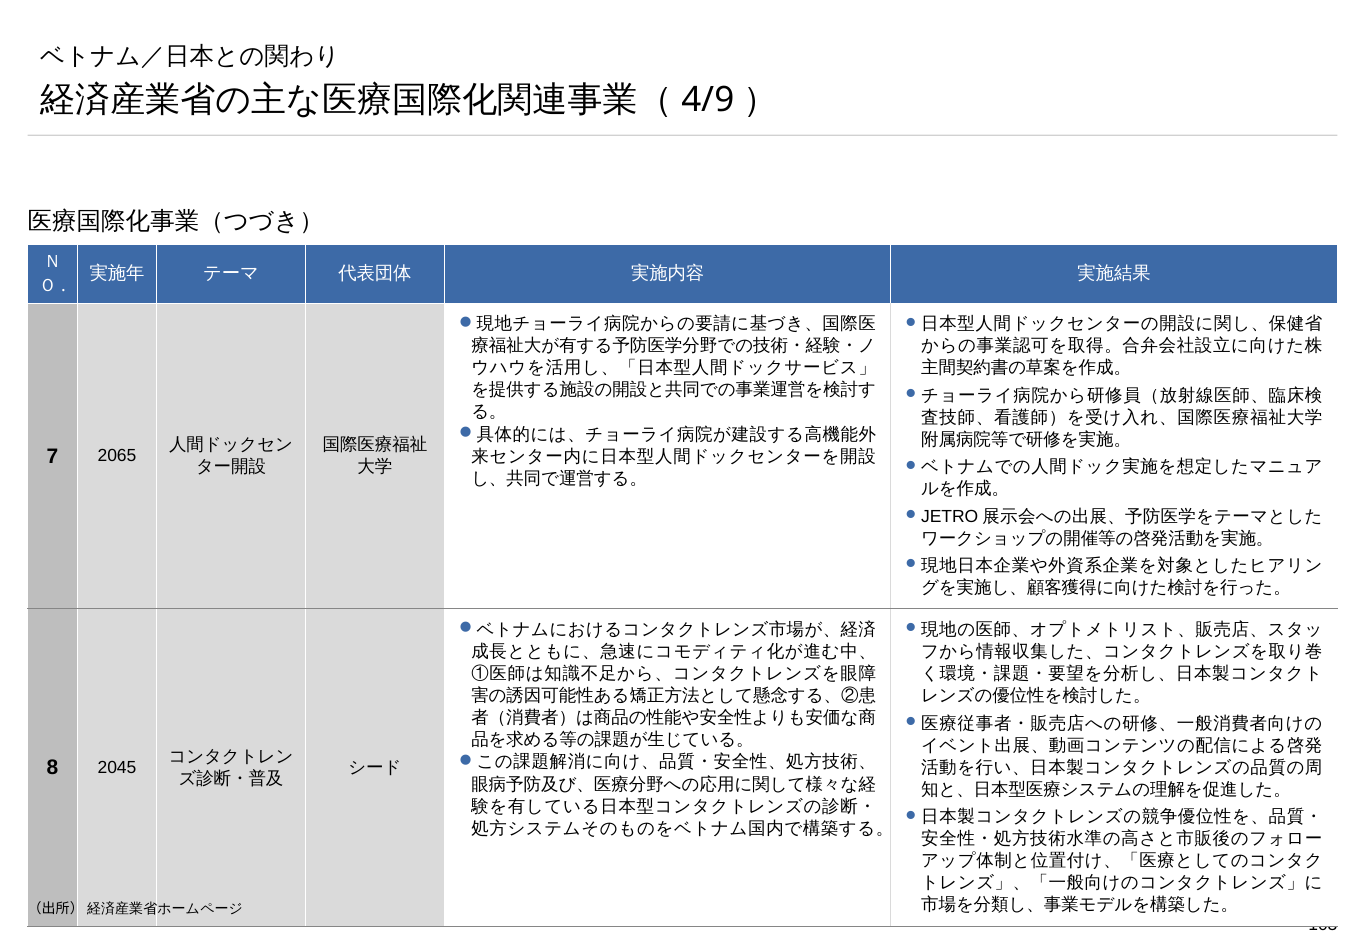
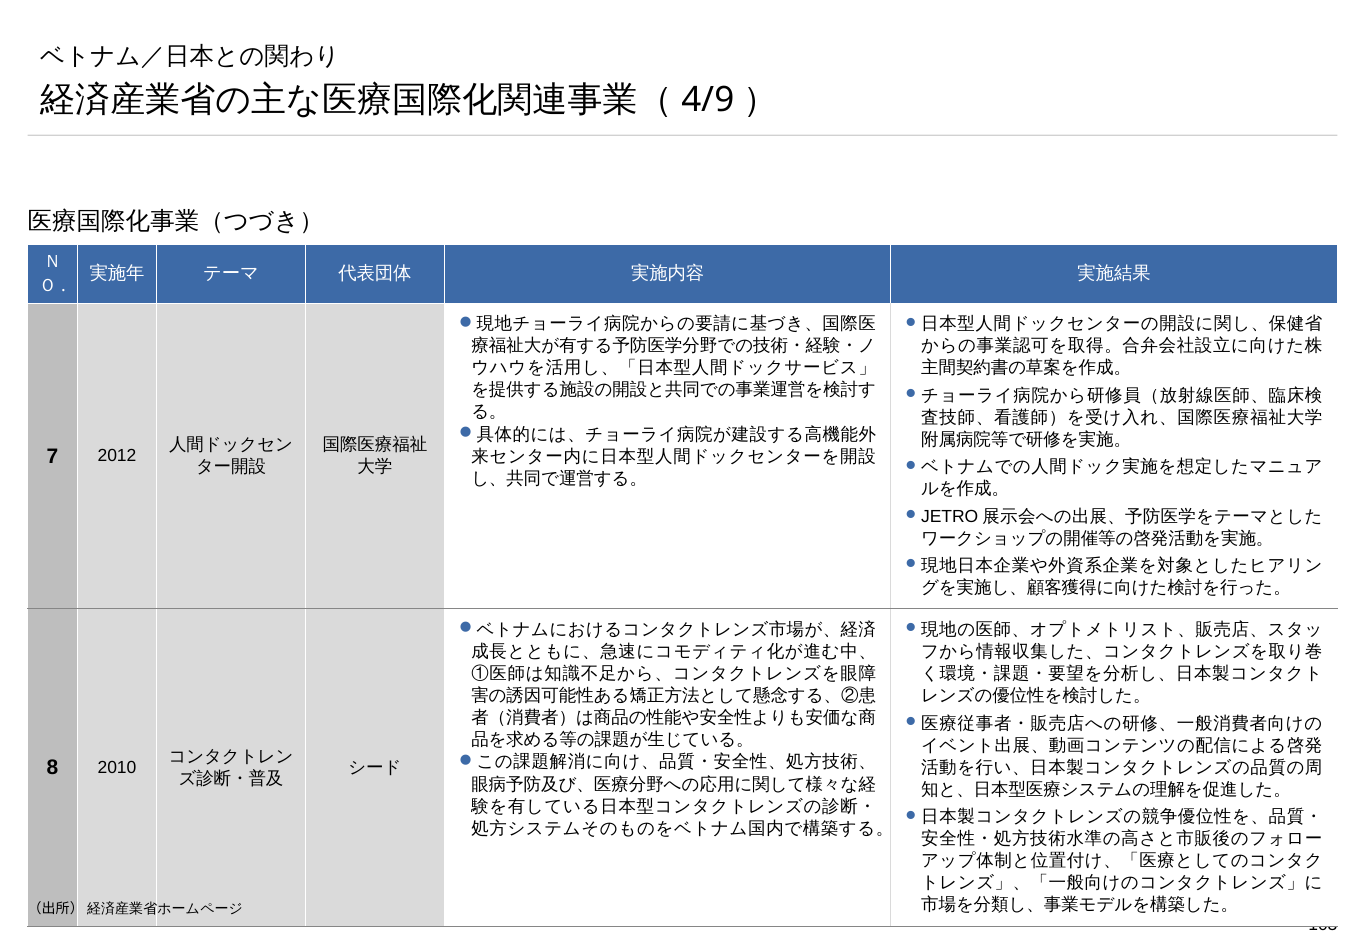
2065: 2065 -> 2012 (117, 456)
2045: 2045 -> 2010 (117, 768)
